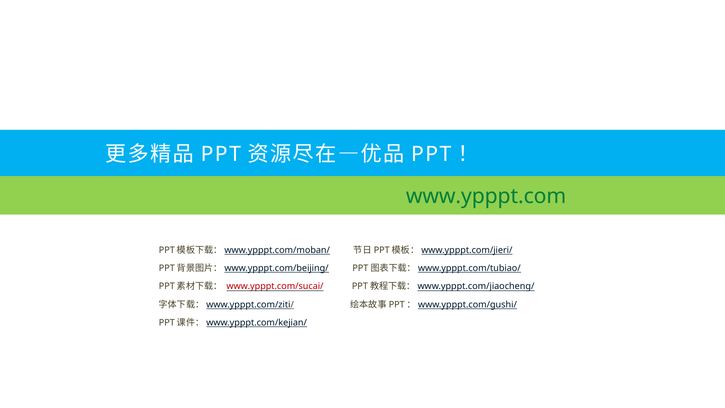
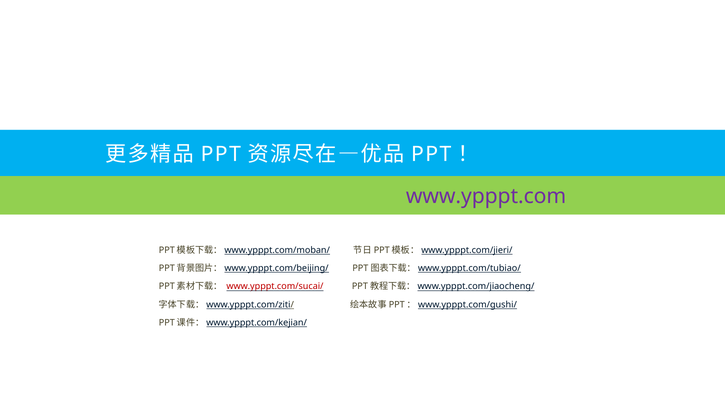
www.ypppt.com colour: green -> purple (486, 196)
